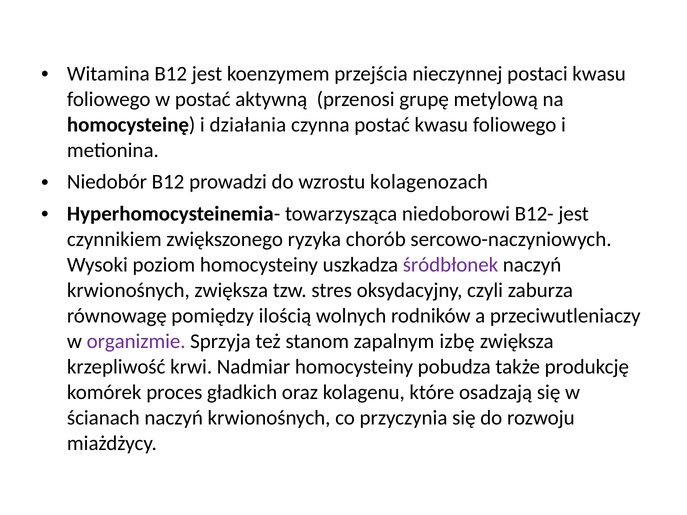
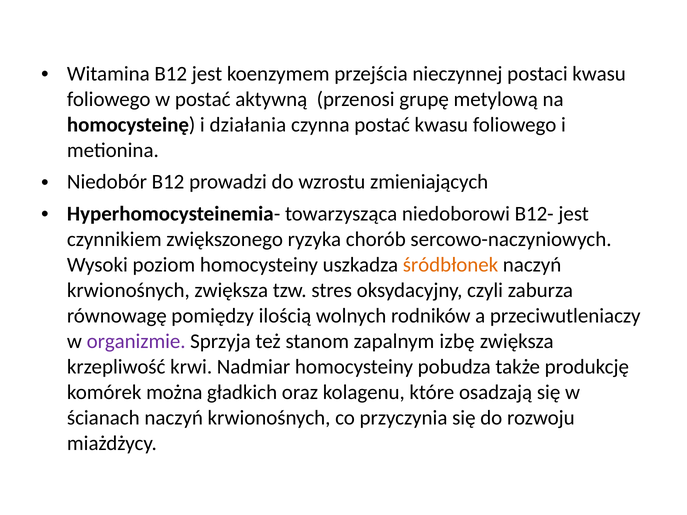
kolagenozach: kolagenozach -> zmieniających (429, 182)
śródbłonek colour: purple -> orange (450, 265)
proces: proces -> można (174, 393)
